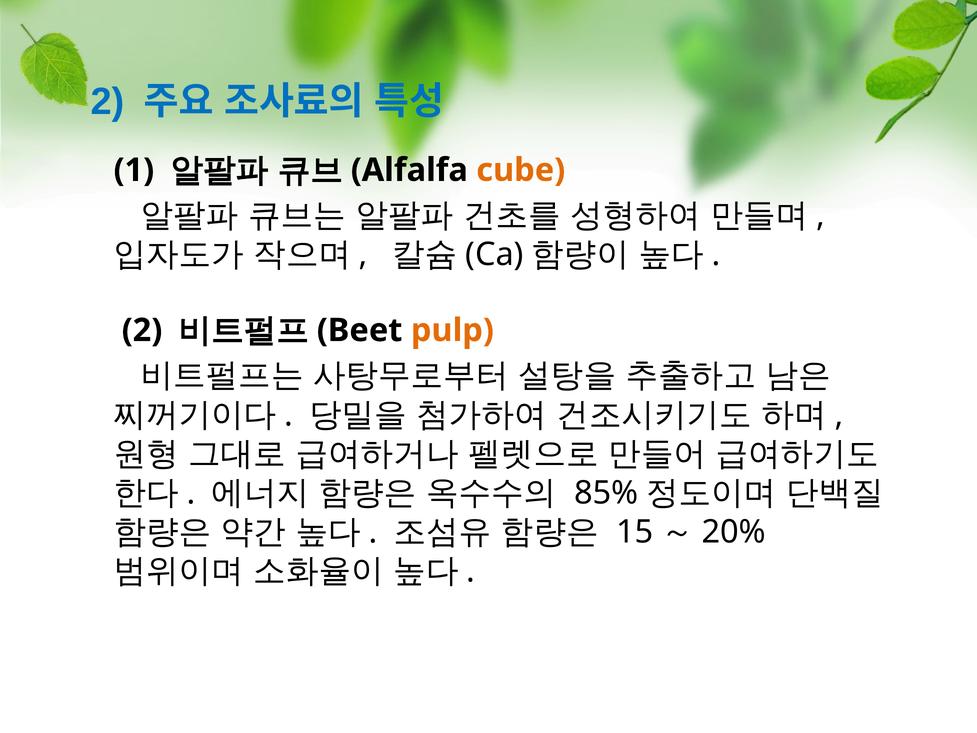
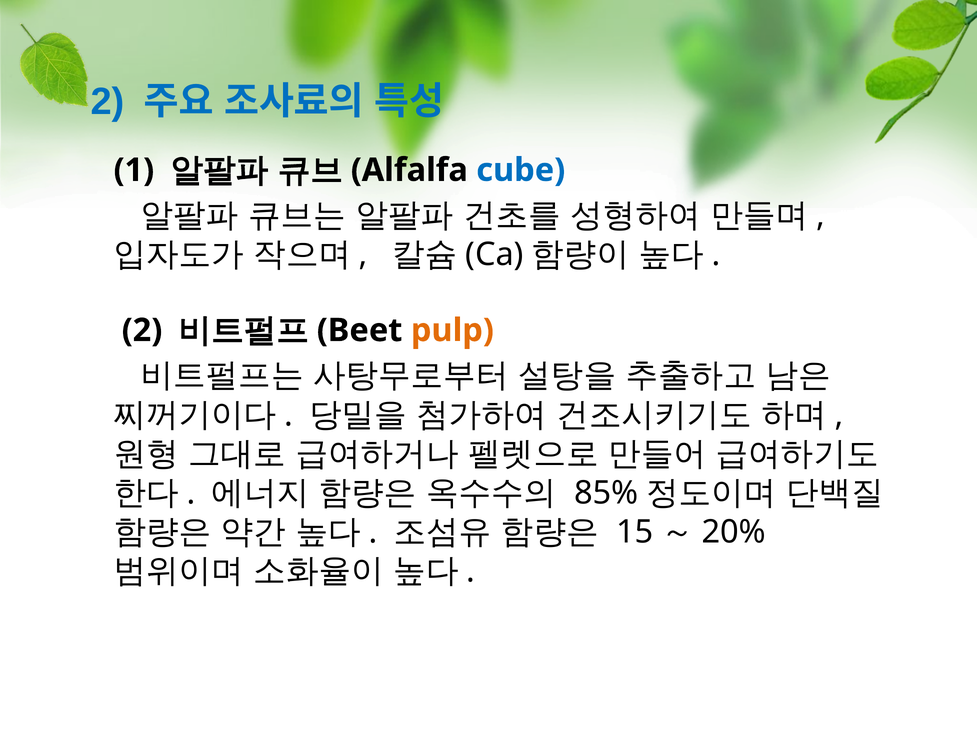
cube colour: orange -> blue (521, 170)
